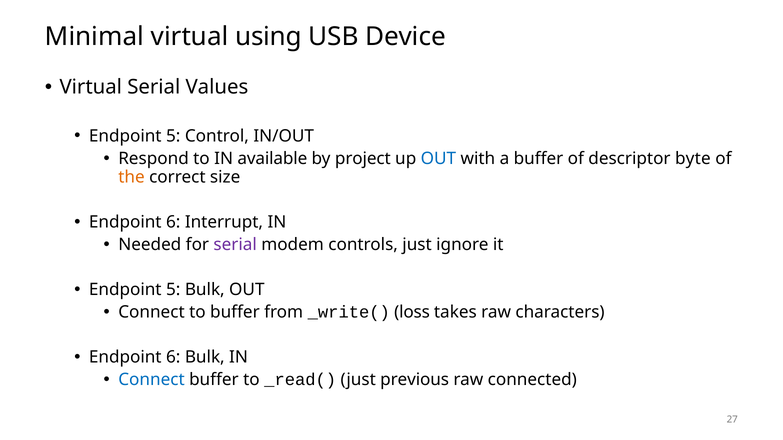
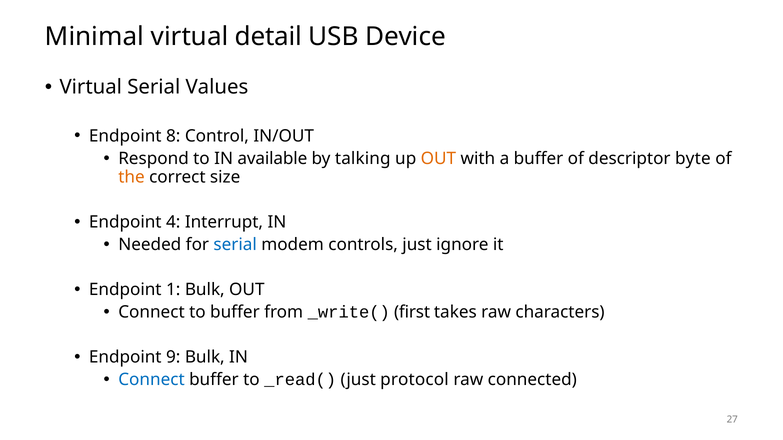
using: using -> detail (268, 37)
5: 5 -> 8 (173, 136)
project: project -> talking (363, 159)
OUT colour: blue -> orange (438, 159)
6: 6 -> 4 (173, 222)
serial colour: purple -> blue (235, 245)
5: 5 -> 1 (173, 290)
loss: loss -> first (412, 312)
6: 6 -> 9 (173, 358)
previous: previous -> protocol (414, 380)
